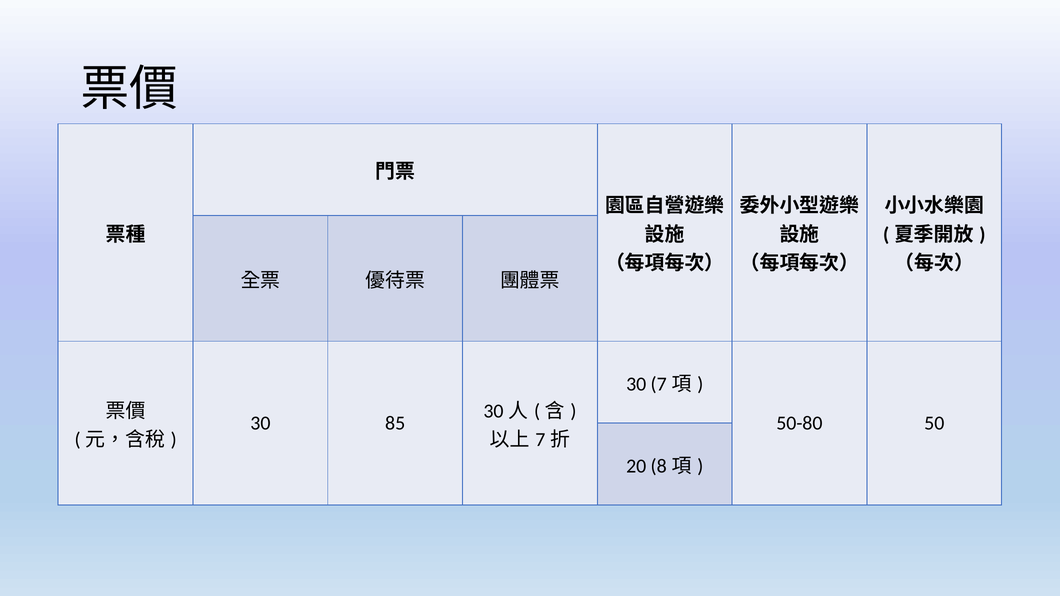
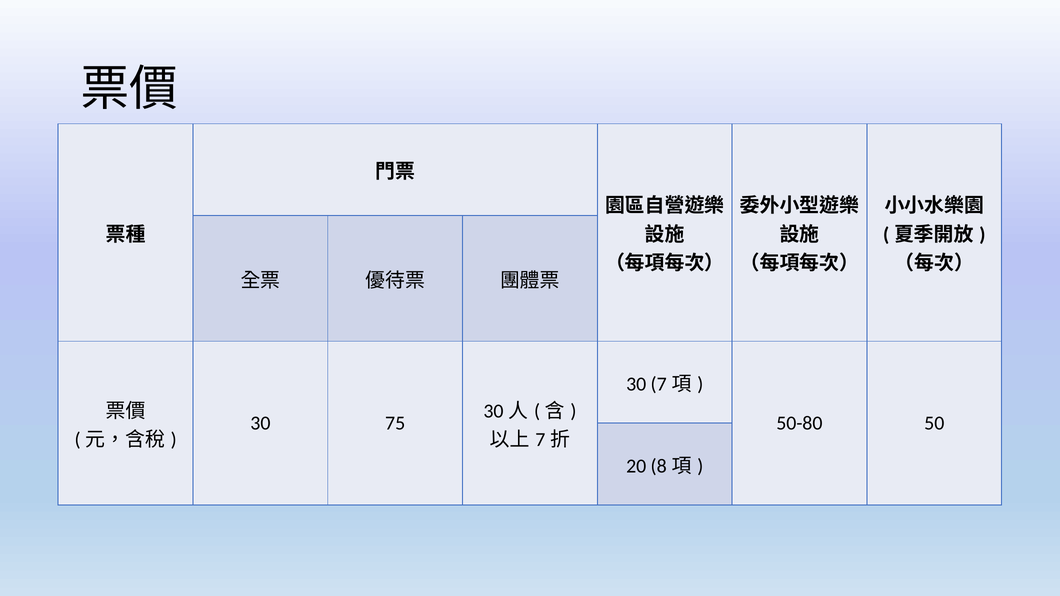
85: 85 -> 75 (395, 424)
